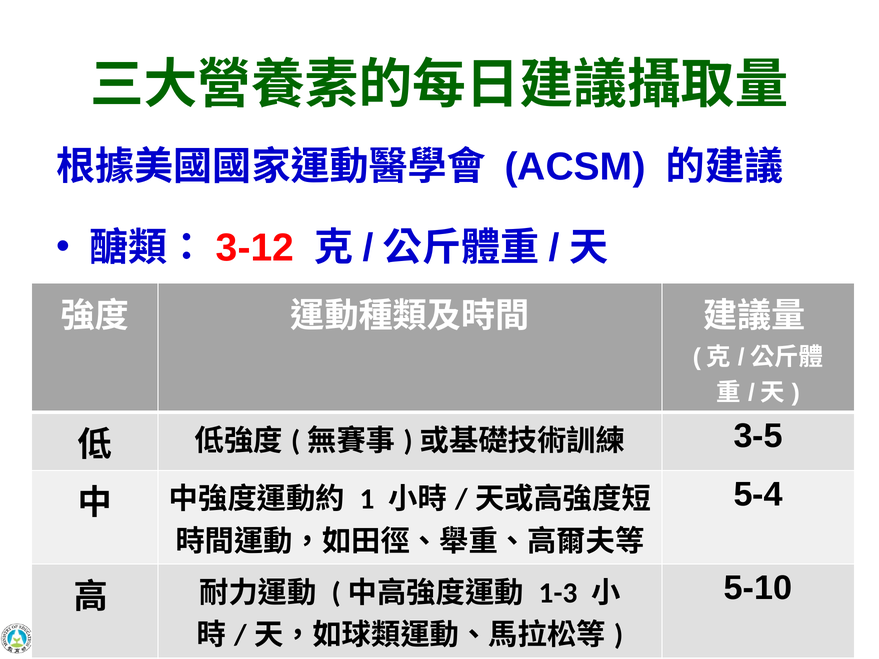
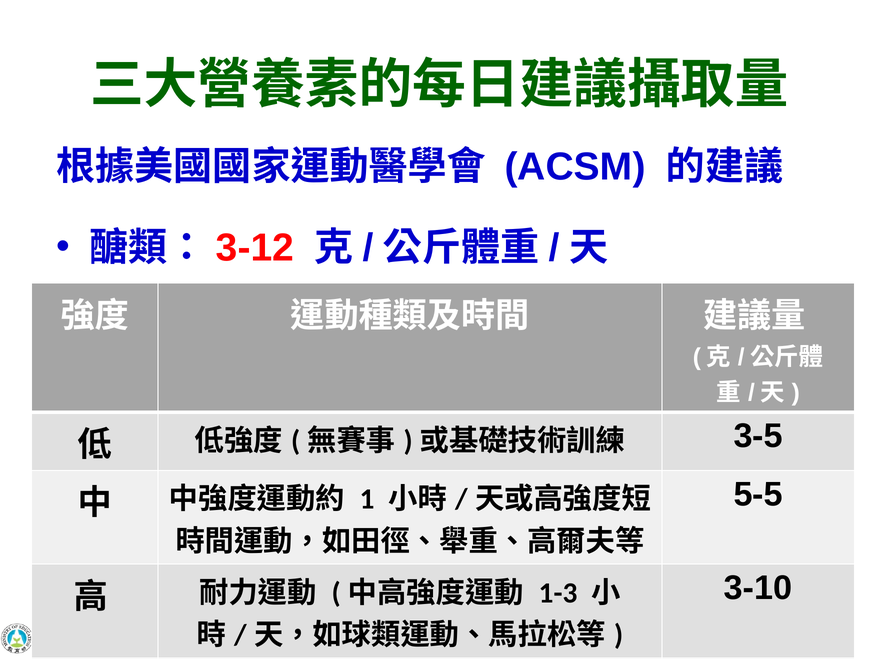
5-4: 5-4 -> 5-5 (758, 495)
5-10: 5-10 -> 3-10 (758, 588)
